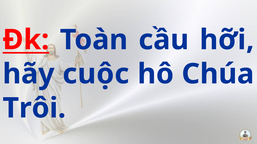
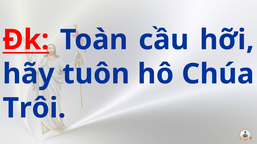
cuộc: cuộc -> tuôn (96, 74)
